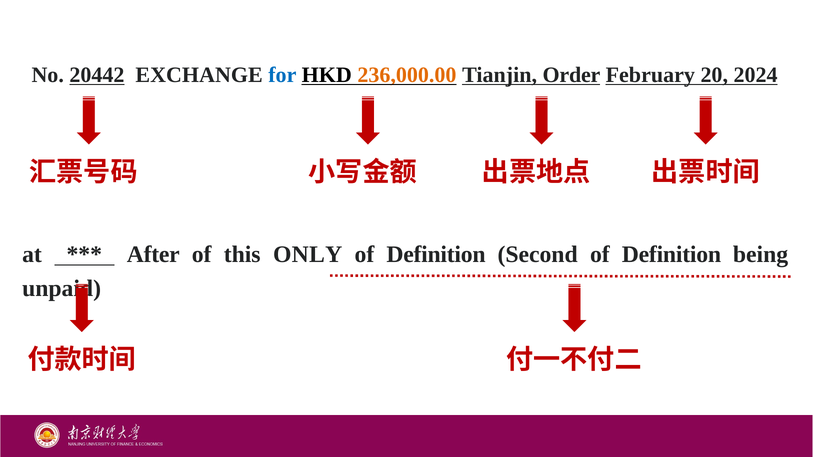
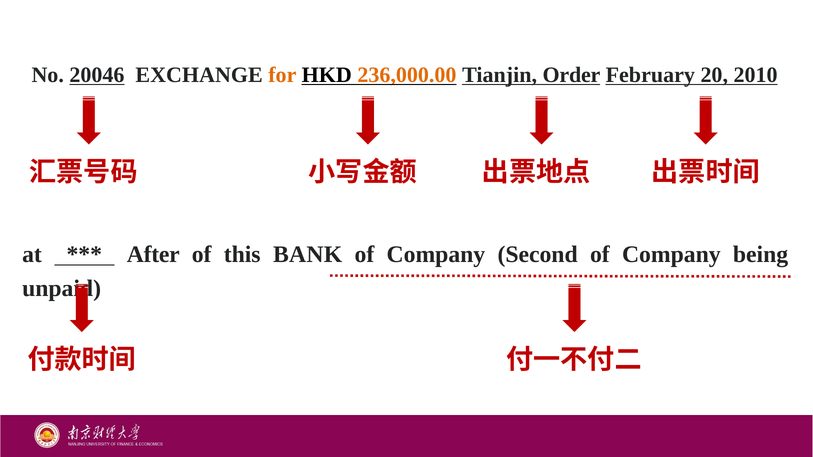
20442: 20442 -> 20046 (97, 75)
for colour: blue -> orange (282, 75)
2024: 2024 -> 2010 (756, 75)
ONLY: ONLY -> BANK (308, 255)
Definition: Definition -> Company (436, 255)
Second of Definition: Definition -> Company (671, 255)
